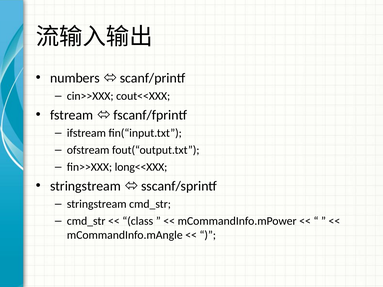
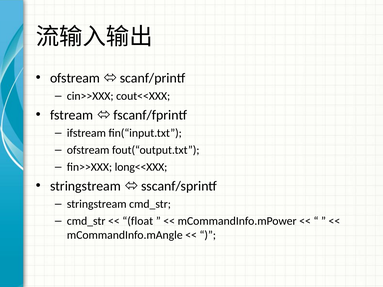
numbers: numbers -> ofstream (75, 78)
class: class -> float (138, 221)
